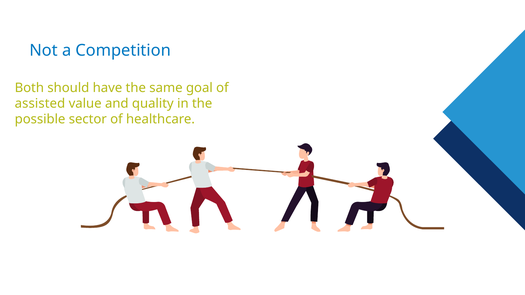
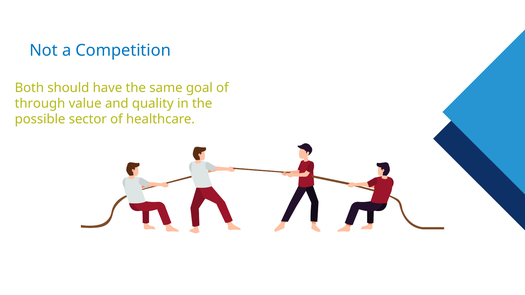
assisted: assisted -> through (40, 104)
